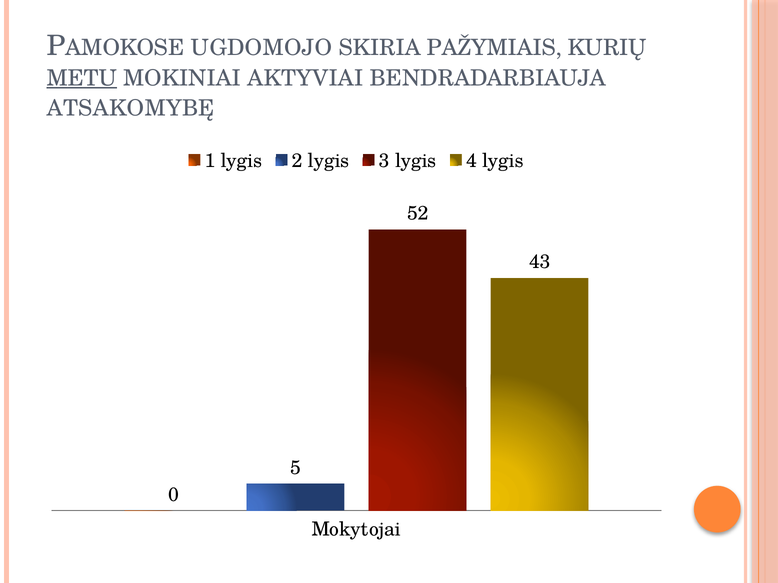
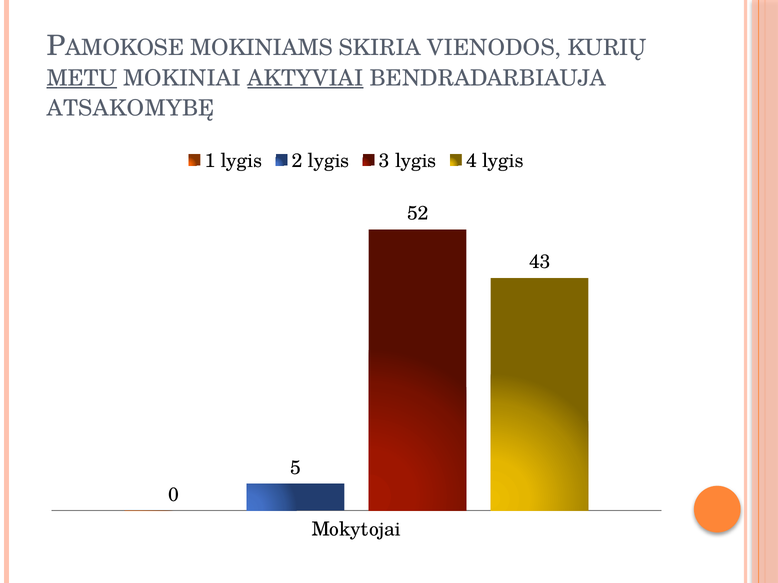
UGDOMOJO: UGDOMOJO -> MOKINIAMS (262, 48)
PAŽYMIAIS: PAŽYMIAIS -> VIENODOS (494, 48)
AKTYVIAI underline: none -> present (305, 78)
